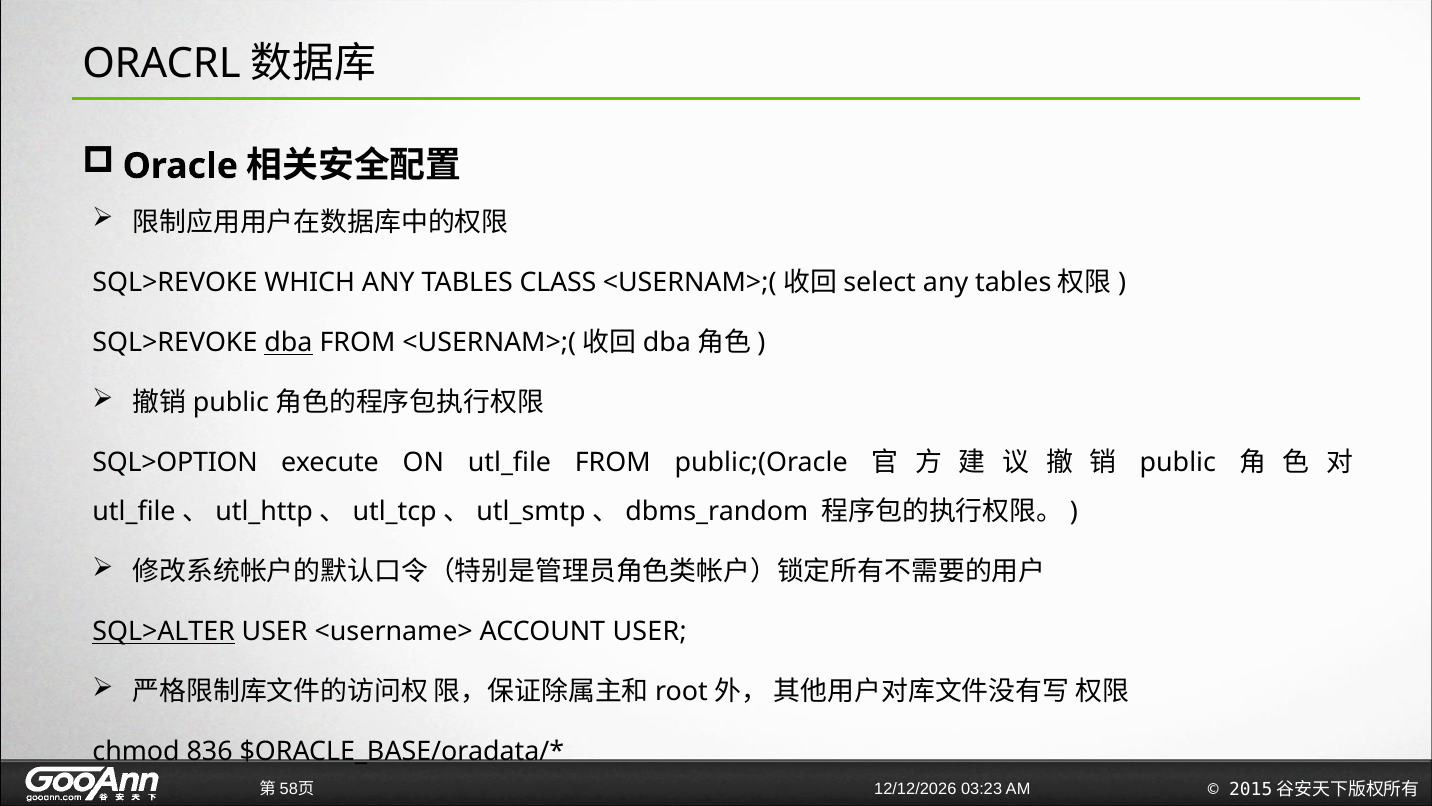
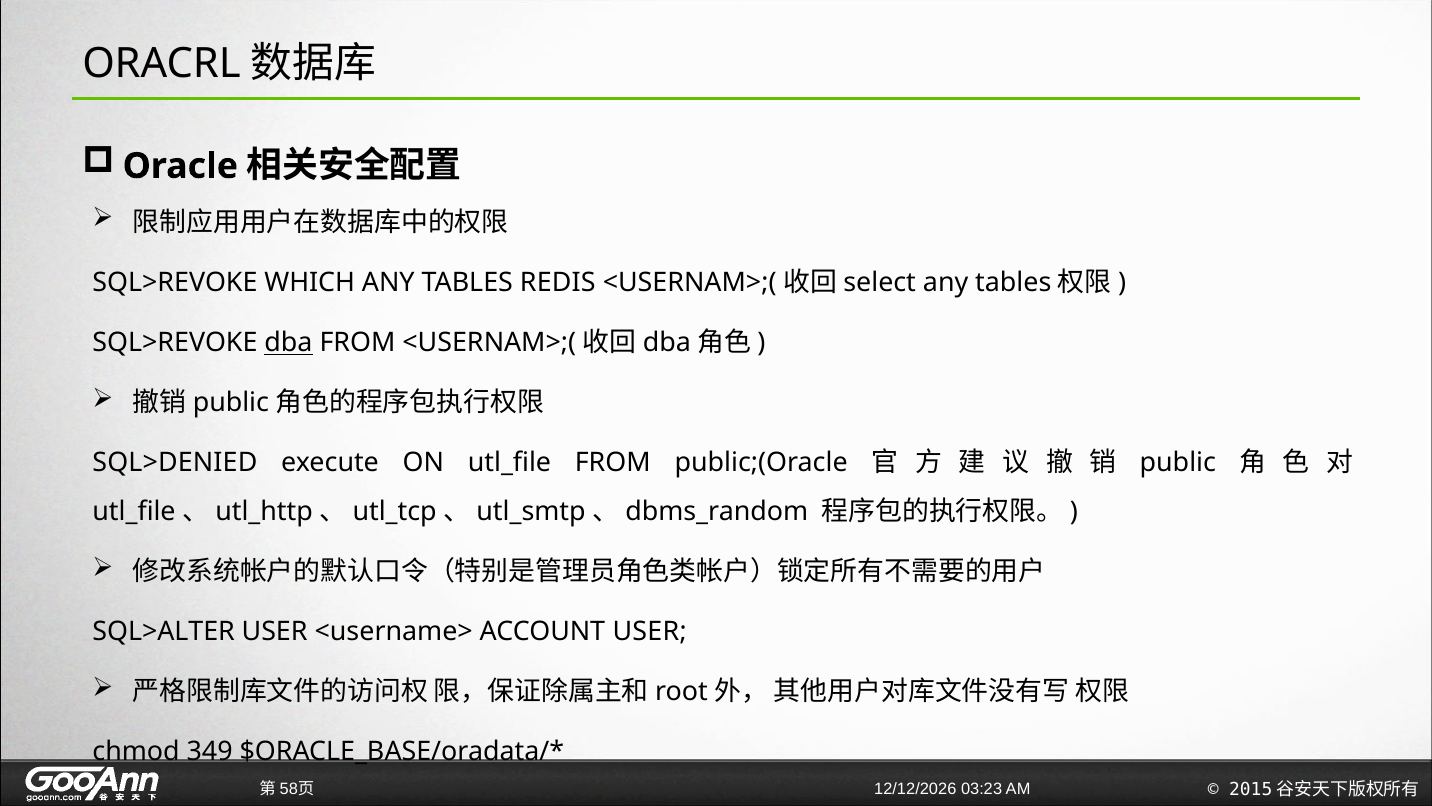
CLASS: CLASS -> REDIS (558, 282)
SQL>OPTION: SQL>OPTION -> SQL>DENIED (175, 463)
SQL>ALTER underline: present -> none (164, 631)
836: 836 -> 349 (210, 752)
